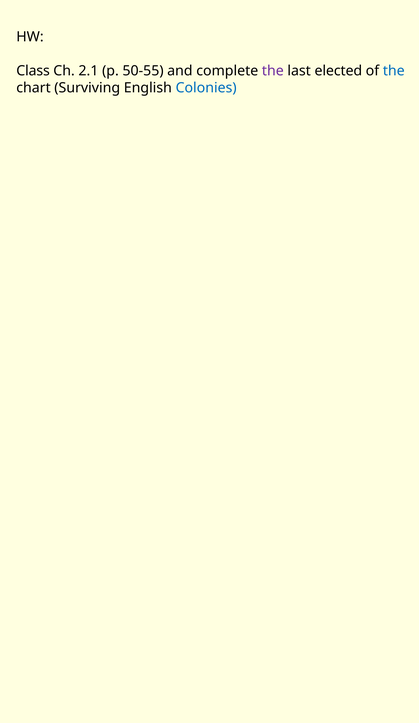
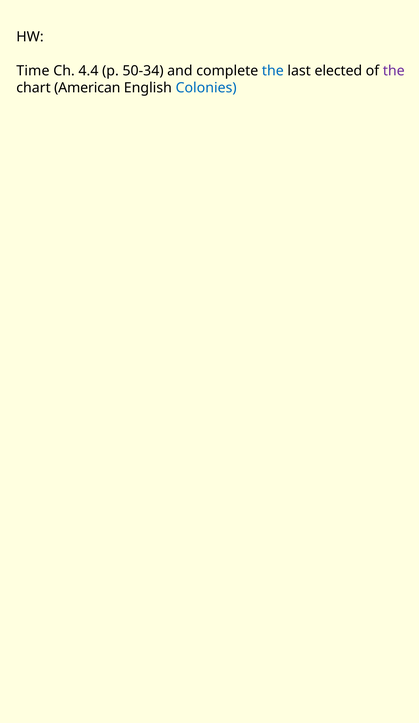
Class: Class -> Time (33, 71)
2.1: 2.1 -> 4.4 (88, 71)
50-55: 50-55 -> 50-34 (143, 71)
the colour: purple -> blue (273, 71)
the colour: blue -> purple (394, 71)
Surviving: Surviving -> American (87, 88)
